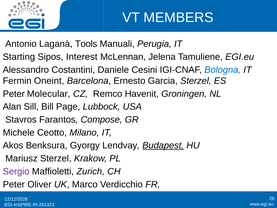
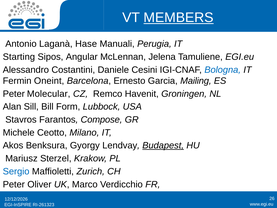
MEMBERS underline: none -> present (179, 18)
Tools: Tools -> Hase (86, 44)
Interest: Interest -> Angular (82, 57)
Garcia Sterzel: Sterzel -> Mailing (196, 81)
Page: Page -> Form (68, 107)
Sergio colour: purple -> blue (16, 171)
